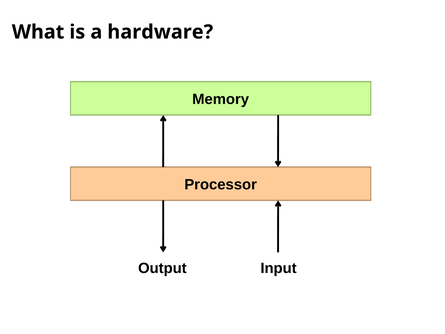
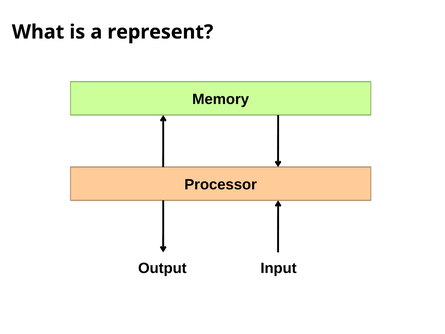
hardware: hardware -> represent (160, 32)
